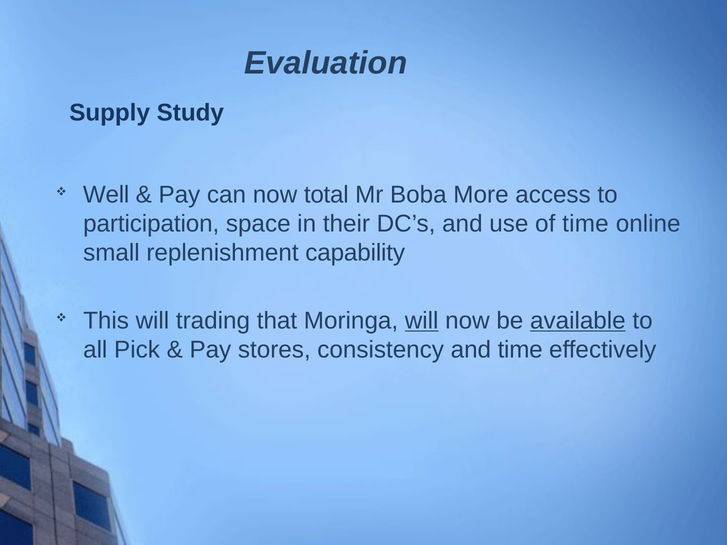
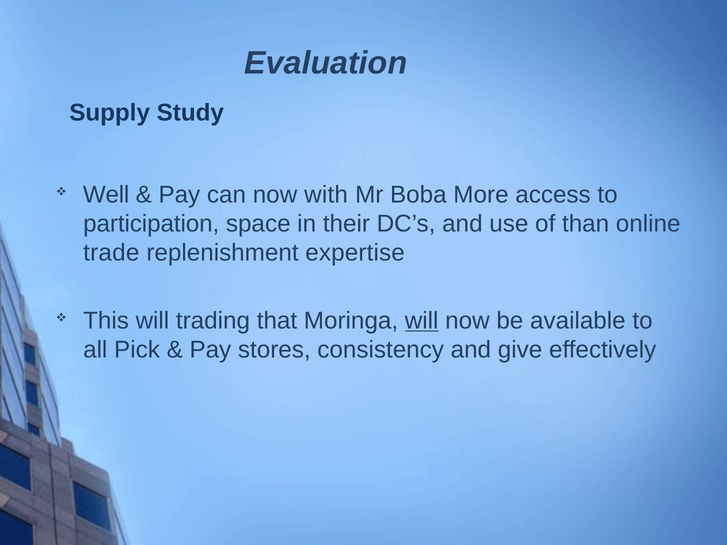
total: total -> with (326, 195)
of time: time -> than (586, 224)
small: small -> trade (111, 253)
capability: capability -> expertise (355, 253)
available underline: present -> none (578, 321)
and time: time -> give (520, 350)
